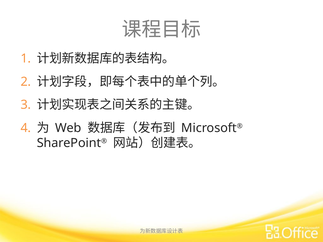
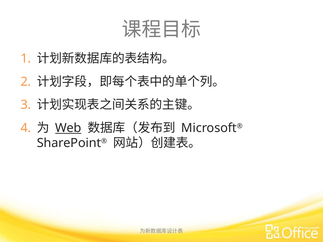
Web underline: none -> present (68, 128)
